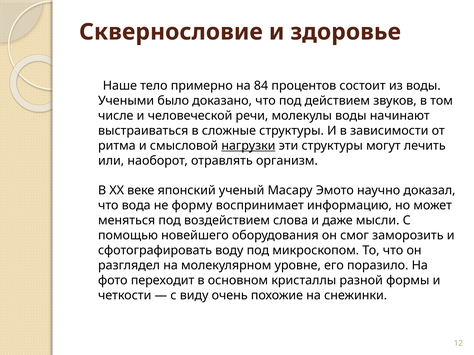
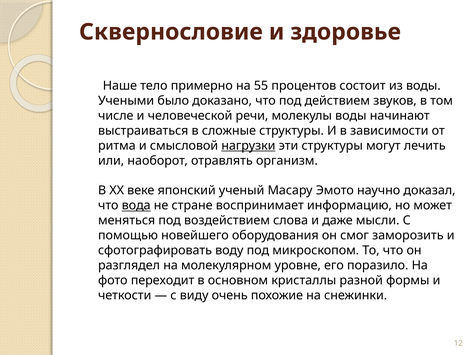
84: 84 -> 55 (261, 86)
вода underline: none -> present (136, 206)
форму: форму -> стране (192, 206)
